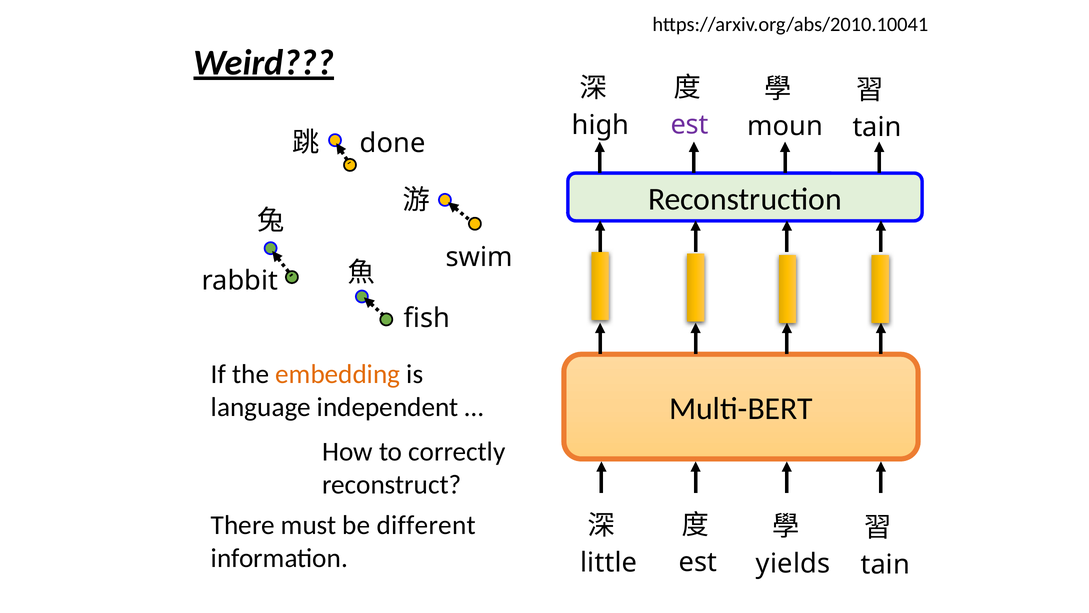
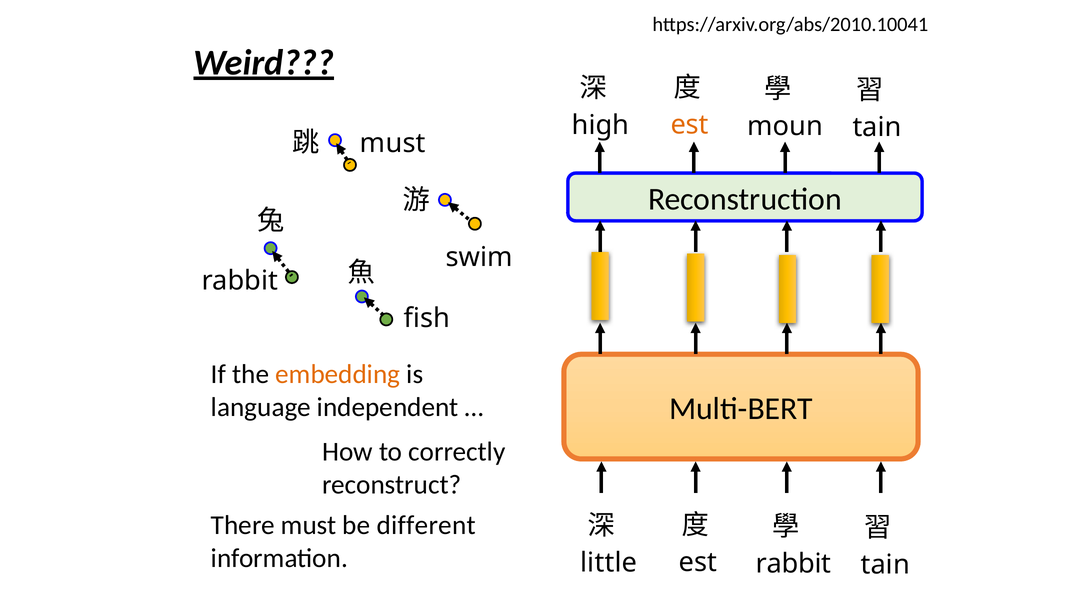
est colour: purple -> orange (690, 125)
done: done -> must (393, 143)
est yields: yields -> rabbit (793, 563)
